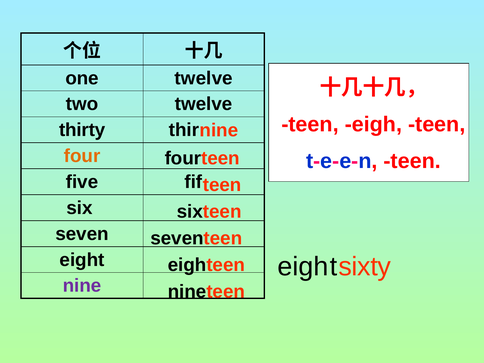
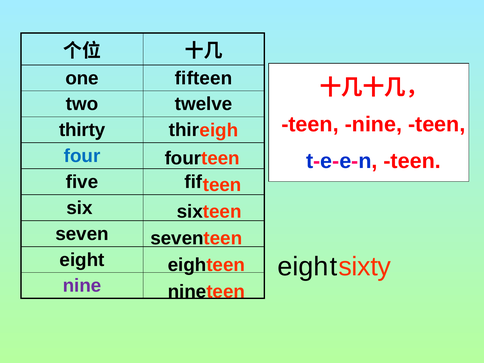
one twelve: twelve -> fifteen (204, 78)
teen eigh: eigh -> nine (373, 124)
nine: nine -> eigh (219, 130)
four colour: orange -> blue (82, 156)
